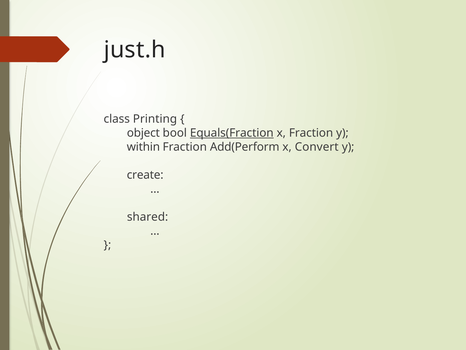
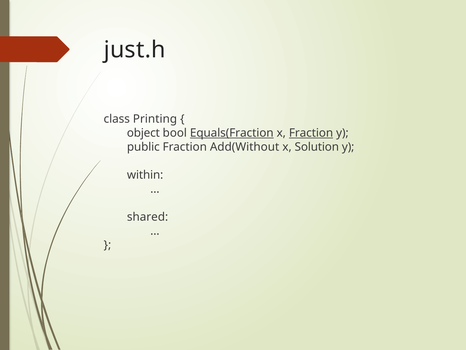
Fraction underline: none -> present (311, 133)
within: within -> public (143, 147)
Add(Perform: Add(Perform -> Add(Without (245, 147)
Convert: Convert -> Solution (317, 147)
create: create -> within (145, 175)
